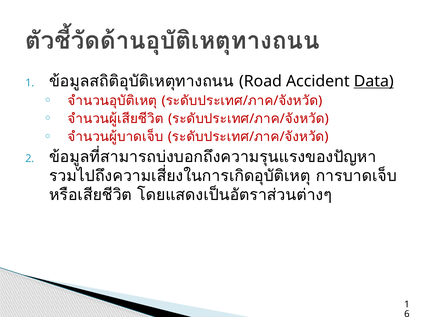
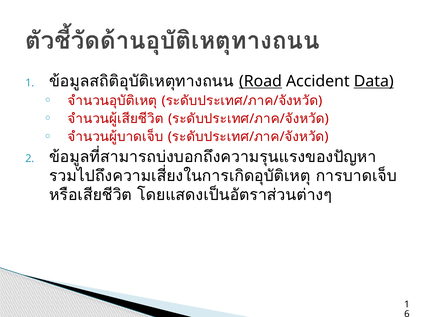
Road underline: none -> present (260, 81)
